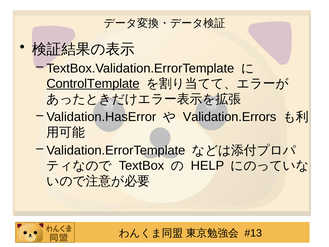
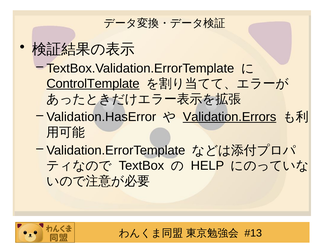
Validation.Errors underline: none -> present (230, 117)
